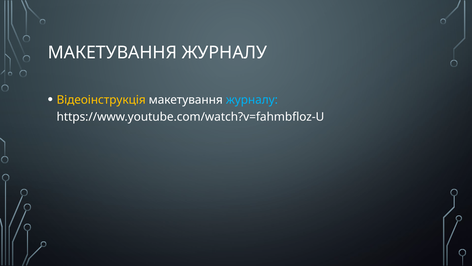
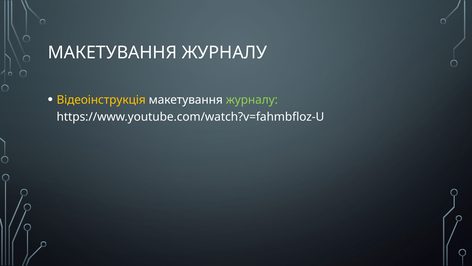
журналу colour: light blue -> light green (252, 100)
